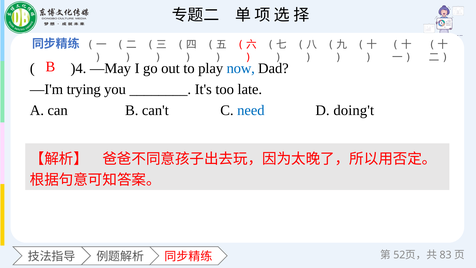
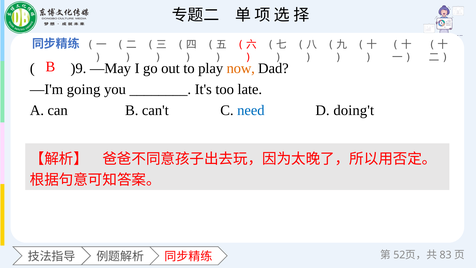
)4: )4 -> )9 (78, 68)
now colour: blue -> orange (241, 68)
trying: trying -> going (84, 89)
